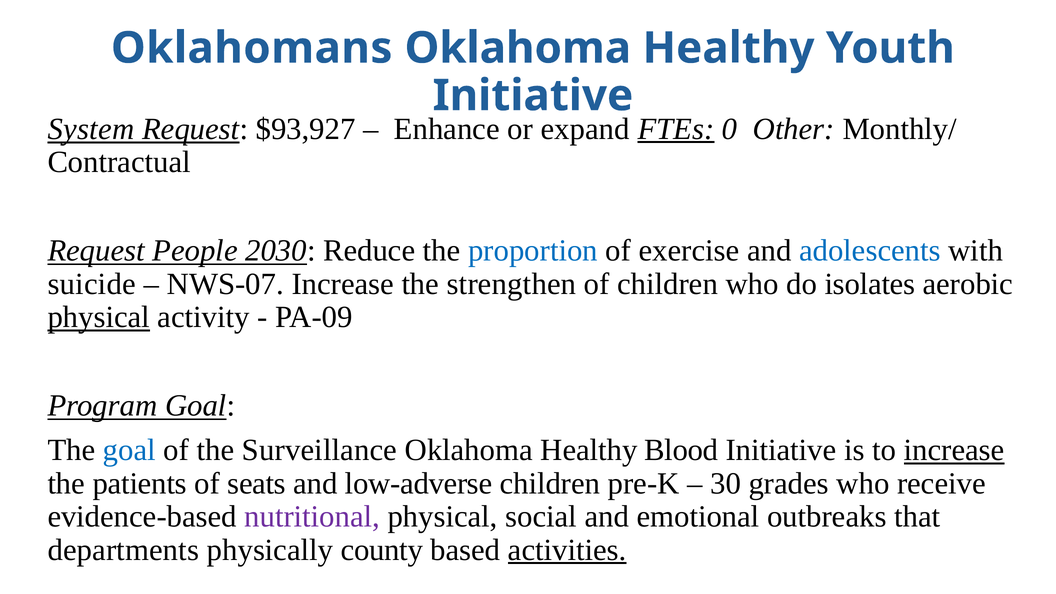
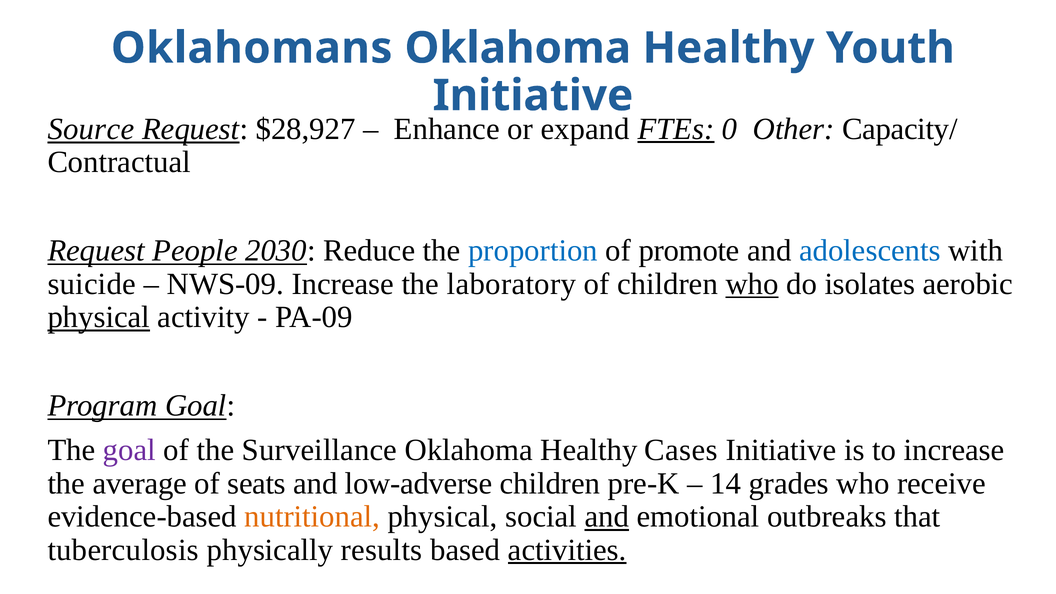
System: System -> Source (91, 129)
$93,927: $93,927 -> $28,927 (306, 129)
Monthly/: Monthly/ -> Capacity/ (900, 129)
exercise: exercise -> promote (689, 251)
NWS-07: NWS-07 -> NWS-09 (225, 284)
strengthen: strengthen -> laboratory (511, 284)
who underline: none -> present (752, 284)
goal colour: blue -> purple (129, 450)
Blood: Blood -> Cases (681, 450)
increase underline: present -> none (954, 450)
patients: patients -> average (140, 483)
30: 30 -> 14 (726, 483)
nutritional colour: purple -> orange (312, 517)
and underline: none -> present (607, 517)
departments: departments -> tuberculosis (123, 550)
county: county -> results (382, 550)
